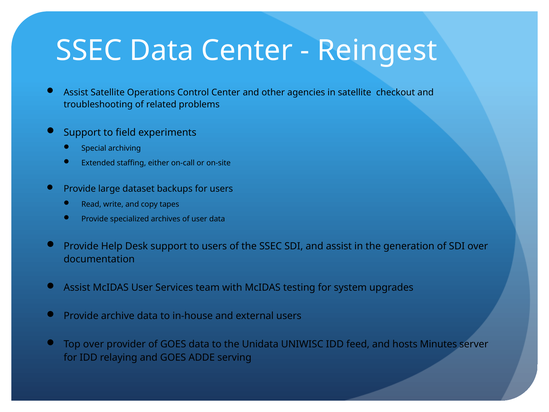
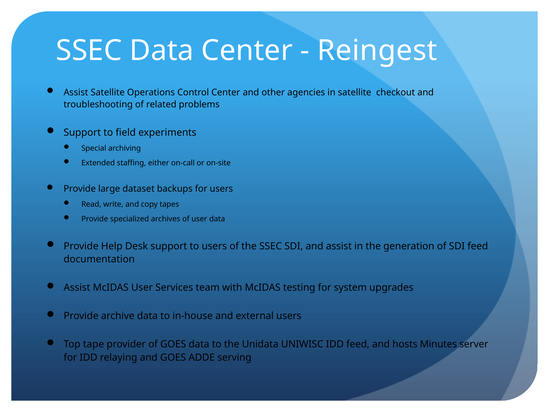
SDI over: over -> feed (478, 246)
Top over: over -> tape (94, 344)
